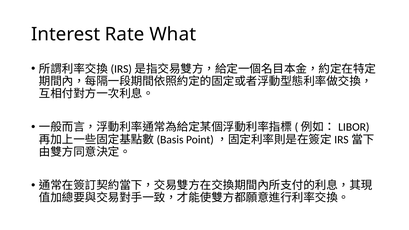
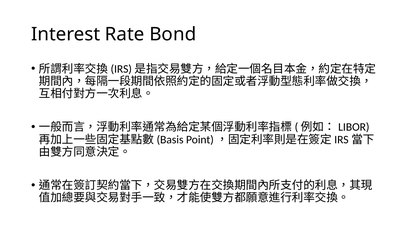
What: What -> Bond (173, 34)
